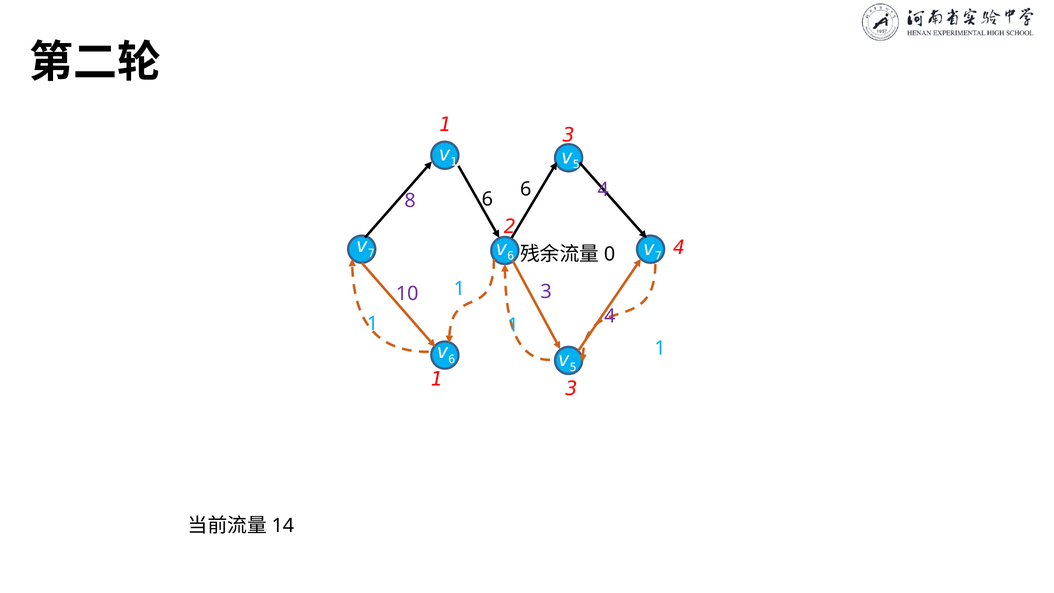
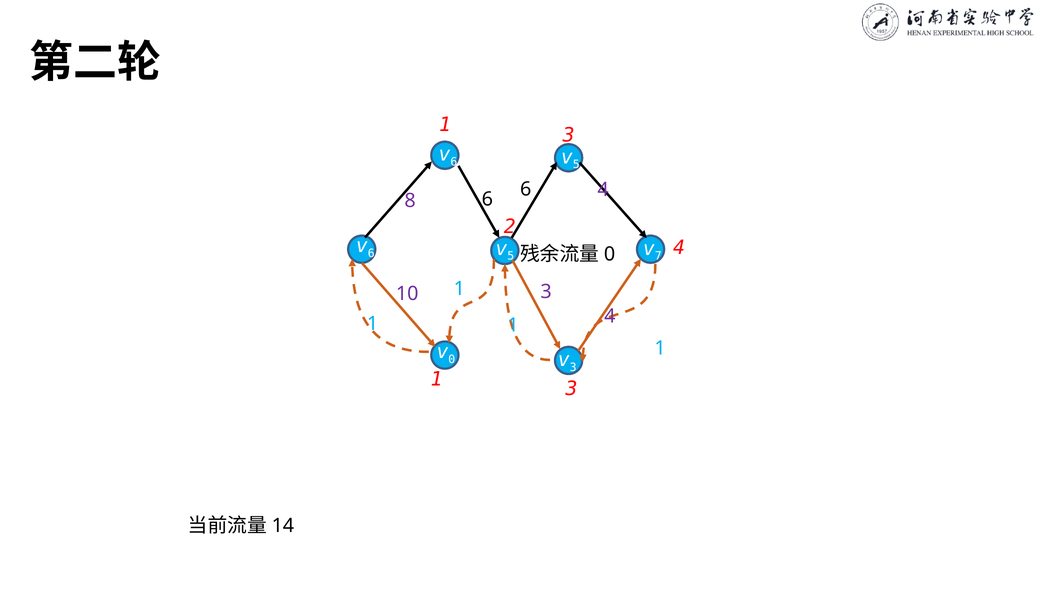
1: 1 -> 6 (454, 162)
7: 7 -> 6 (371, 253)
6: 6 -> 5 (511, 256)
6: 6 -> 0 (452, 359)
5: 5 -> 3 (573, 367)
